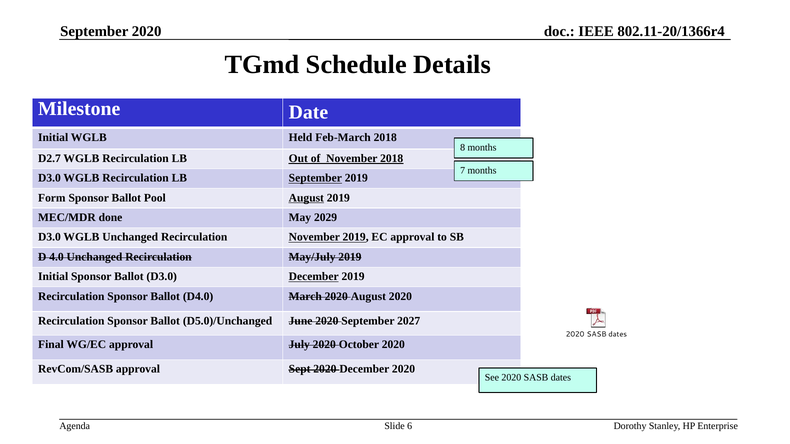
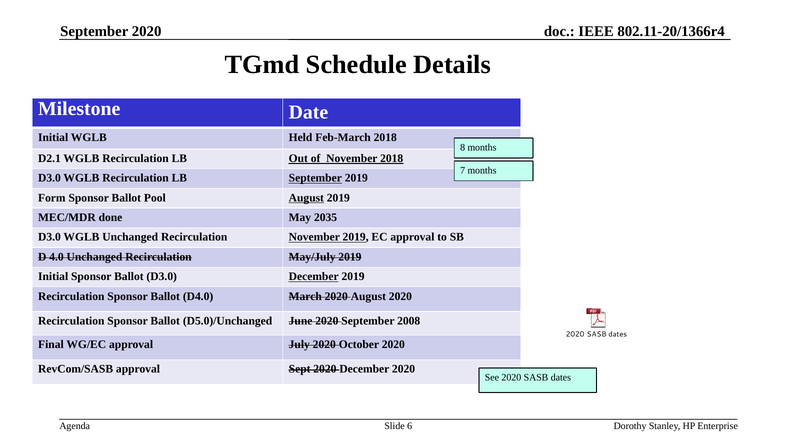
D2.7: D2.7 -> D2.1 (49, 159)
2029: 2029 -> 2035 (326, 218)
2027: 2027 -> 2008 (409, 321)
